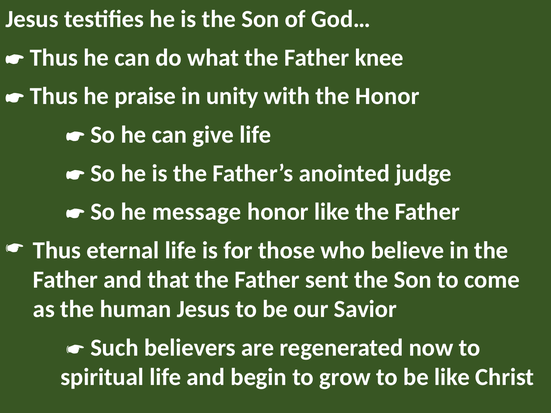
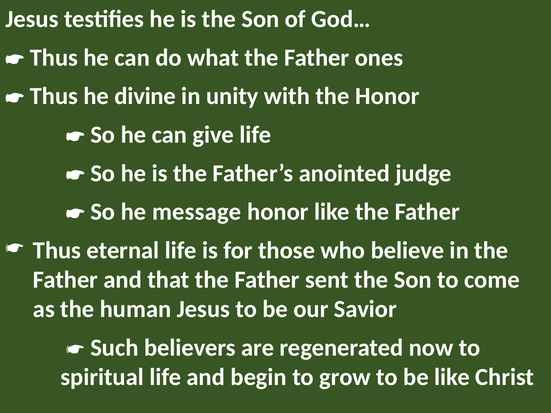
knee: knee -> ones (379, 58)
praise: praise -> divine (145, 96)
